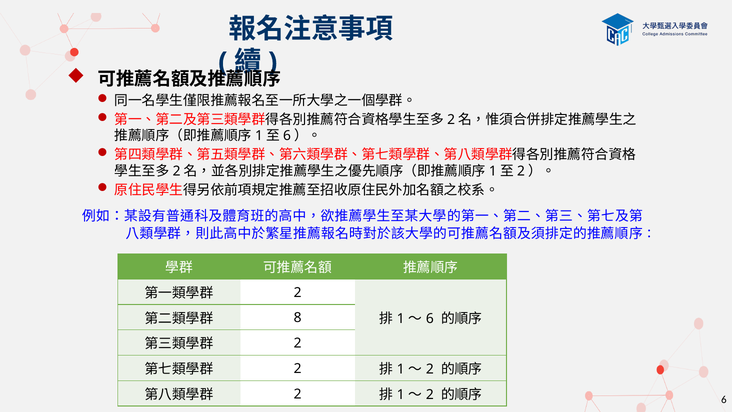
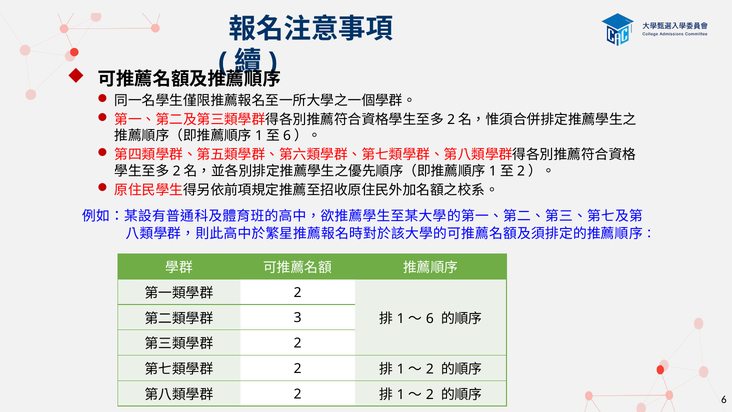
8: 8 -> 3 (298, 318)
